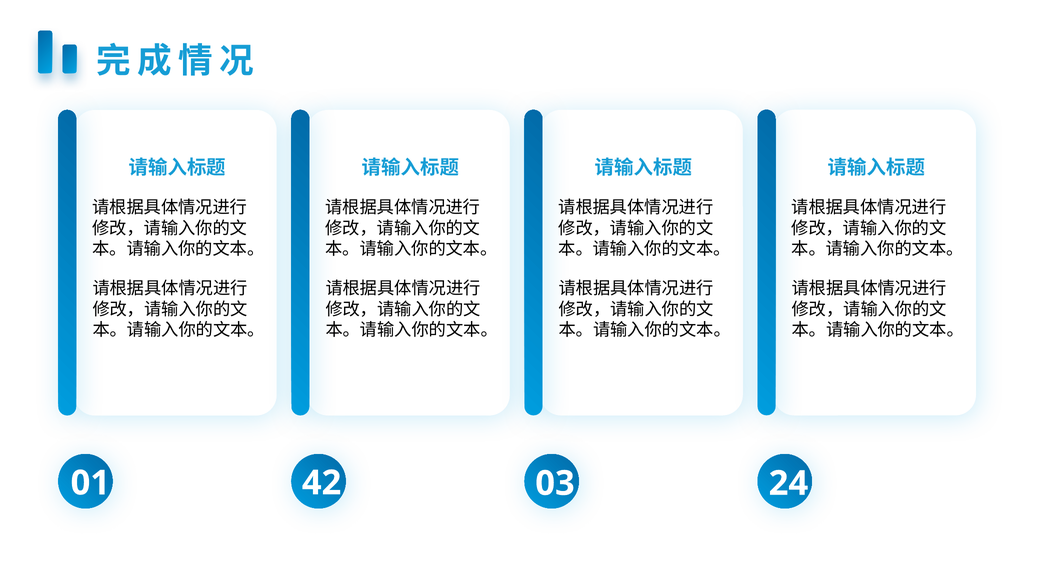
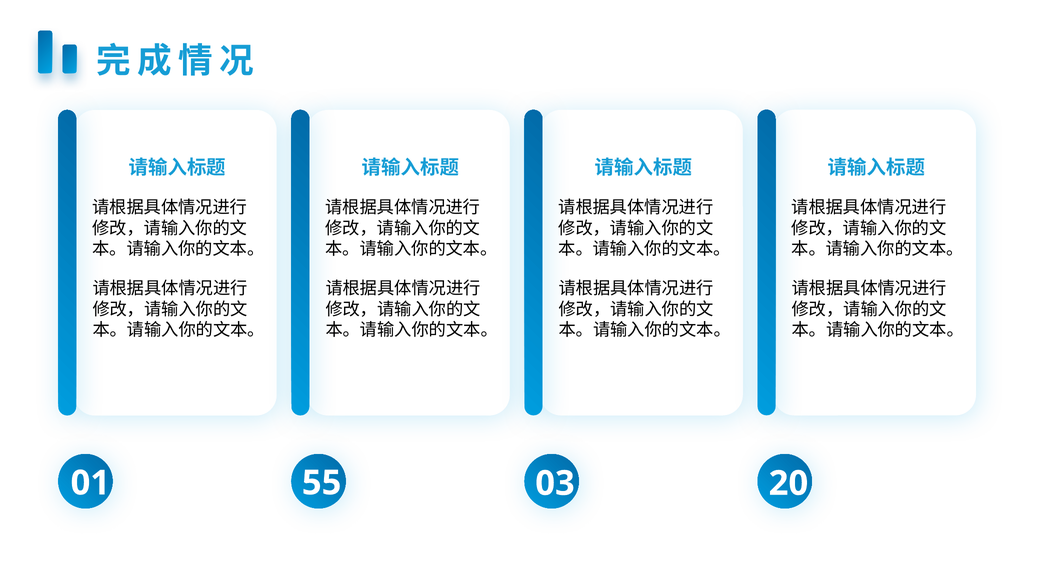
42: 42 -> 55 (322, 483)
24: 24 -> 20 (788, 484)
